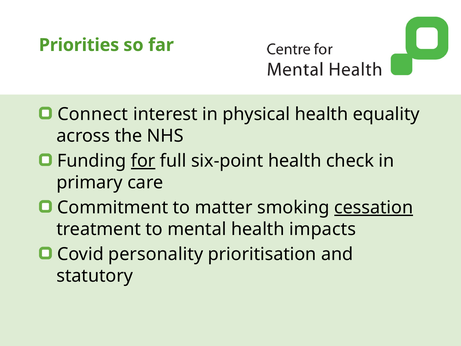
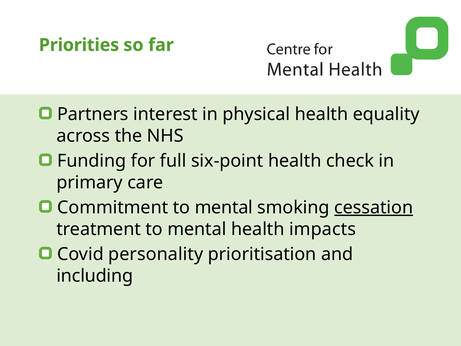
Connect: Connect -> Partners (93, 114)
for underline: present -> none (143, 161)
Commitment to matter: matter -> mental (224, 207)
statutory: statutory -> including (95, 276)
